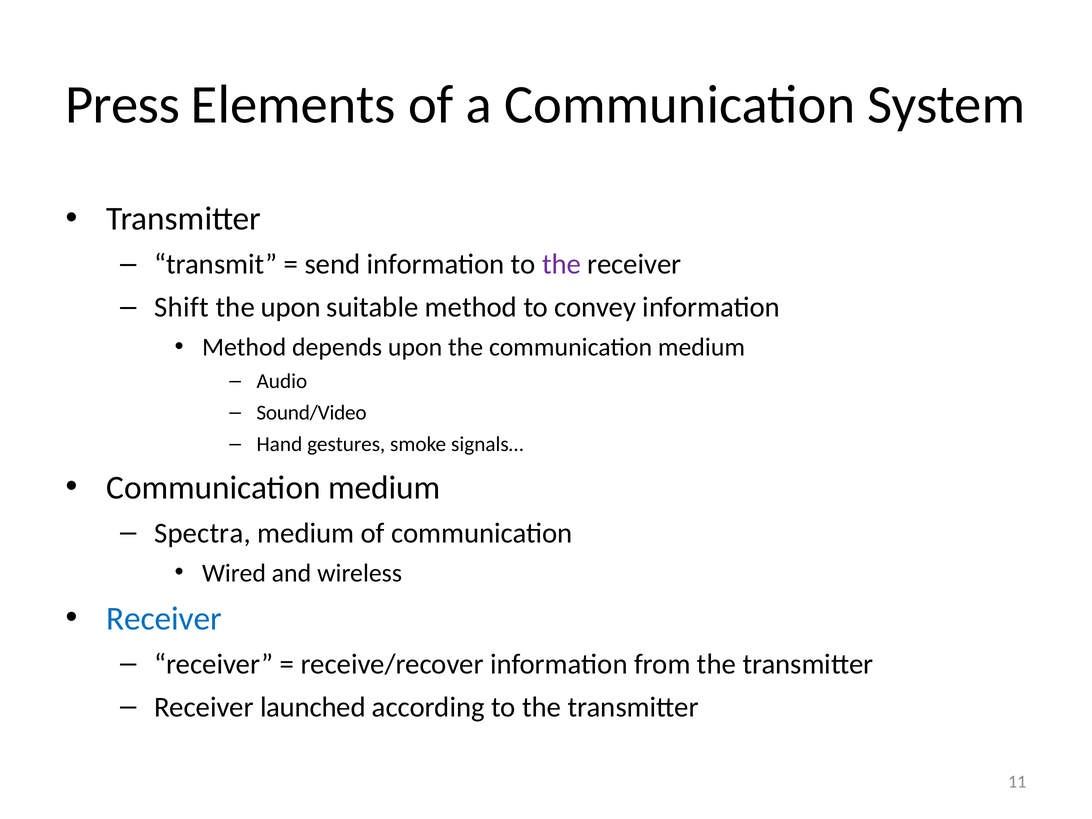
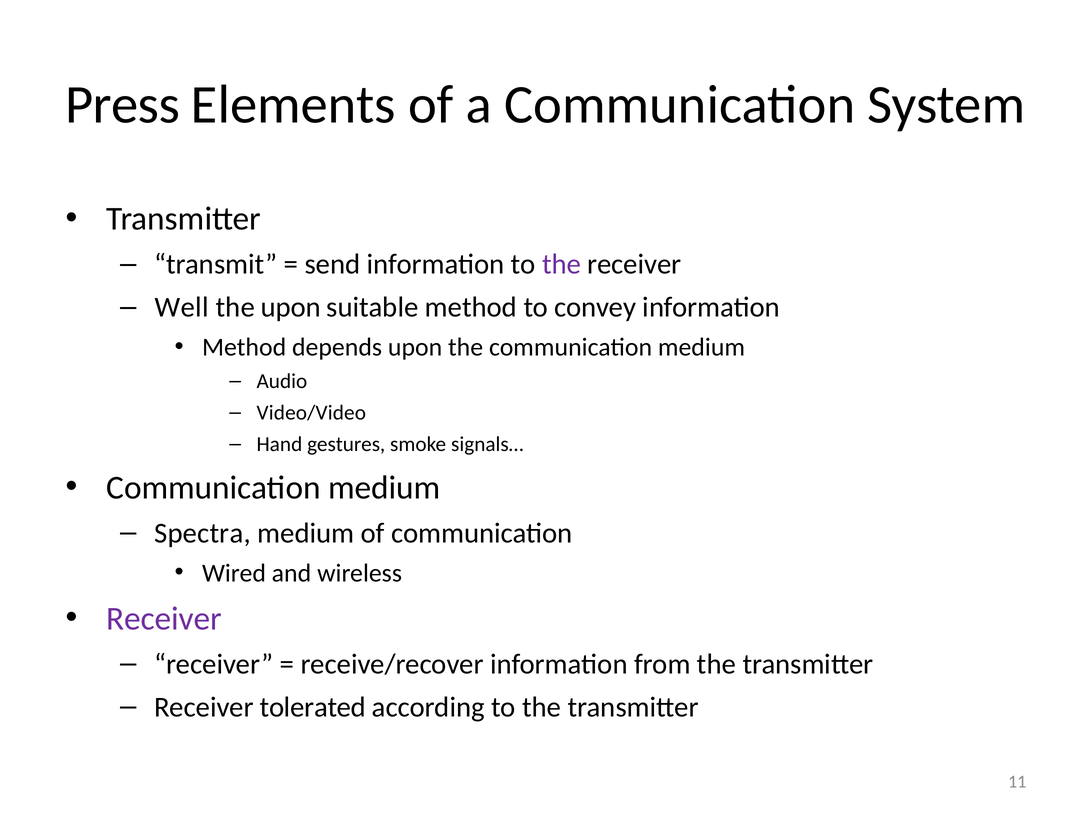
Shift: Shift -> Well (182, 307)
Sound/Video: Sound/Video -> Video/Video (311, 413)
Receiver colour: blue -> purple (164, 619)
launched: launched -> tolerated (313, 707)
